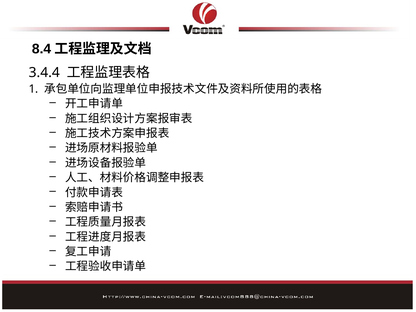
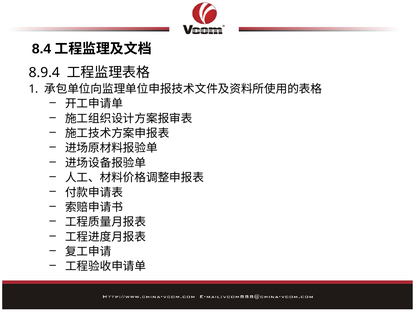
3.4.4: 3.4.4 -> 8.9.4 (44, 72)
